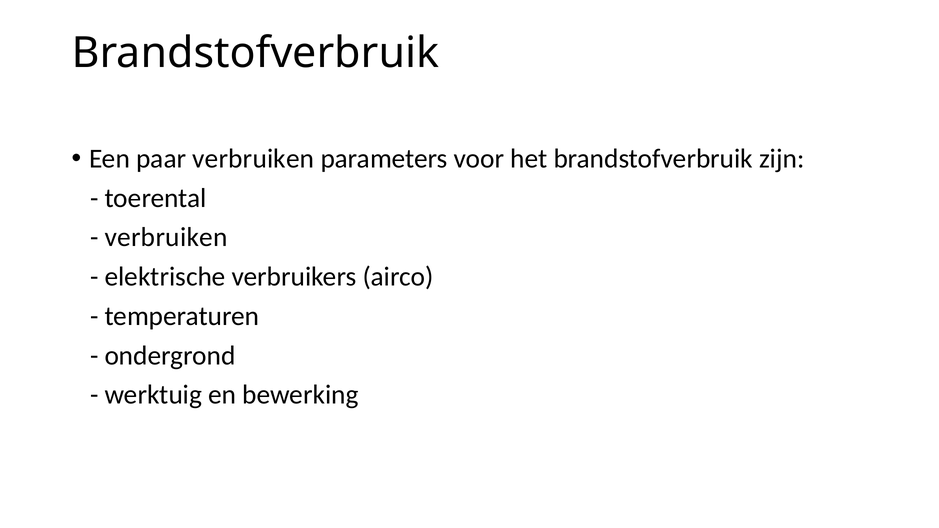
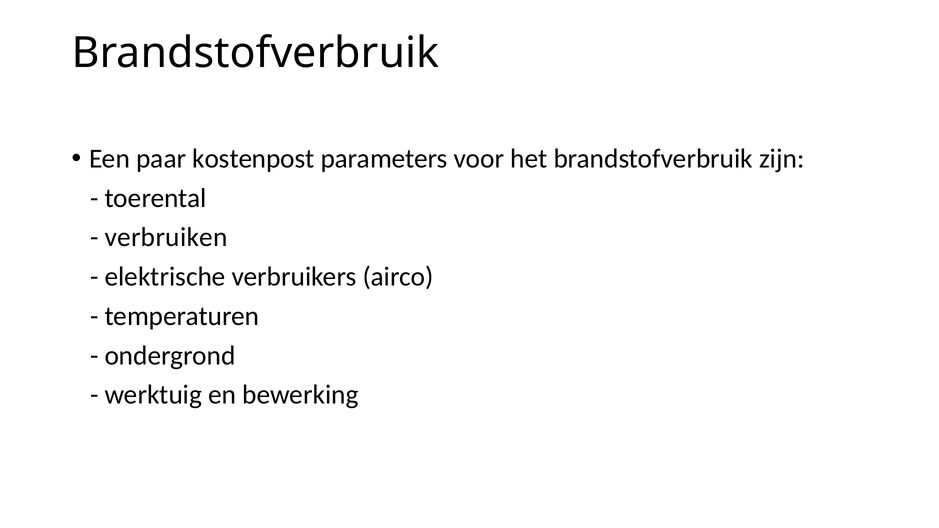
paar verbruiken: verbruiken -> kostenpost (253, 159)
